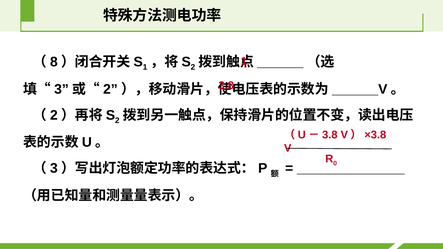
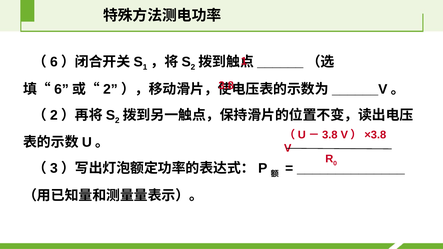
8: 8 -> 6 (54, 62)
3: 3 -> 6 (61, 89)
